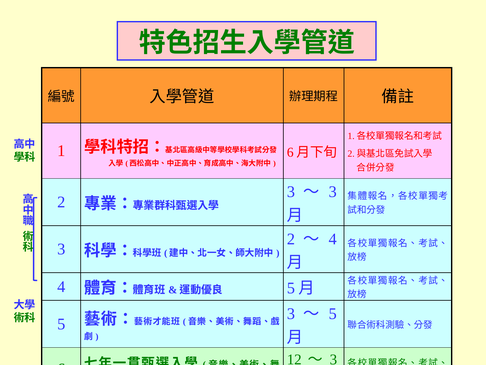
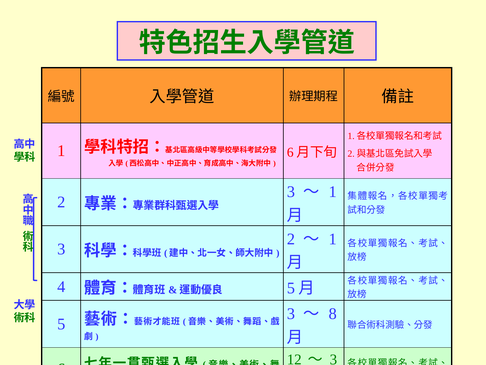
3: 3 -> 1 (333, 192)
4: 4 -> 1 (333, 239)
5: 5 -> 8 (333, 313)
